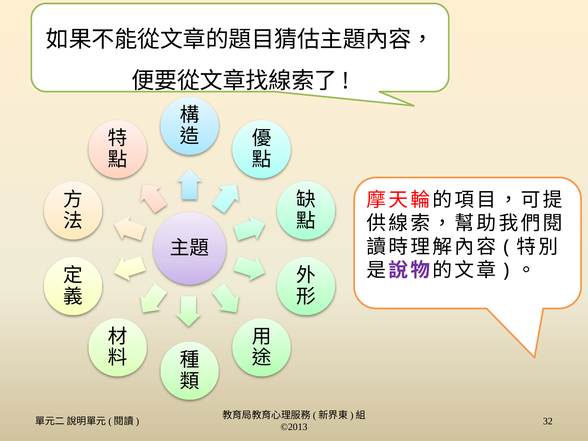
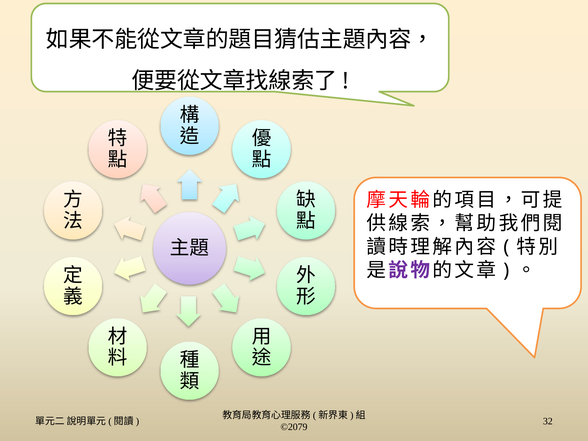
©2013: ©2013 -> ©2079 (294, 427)
